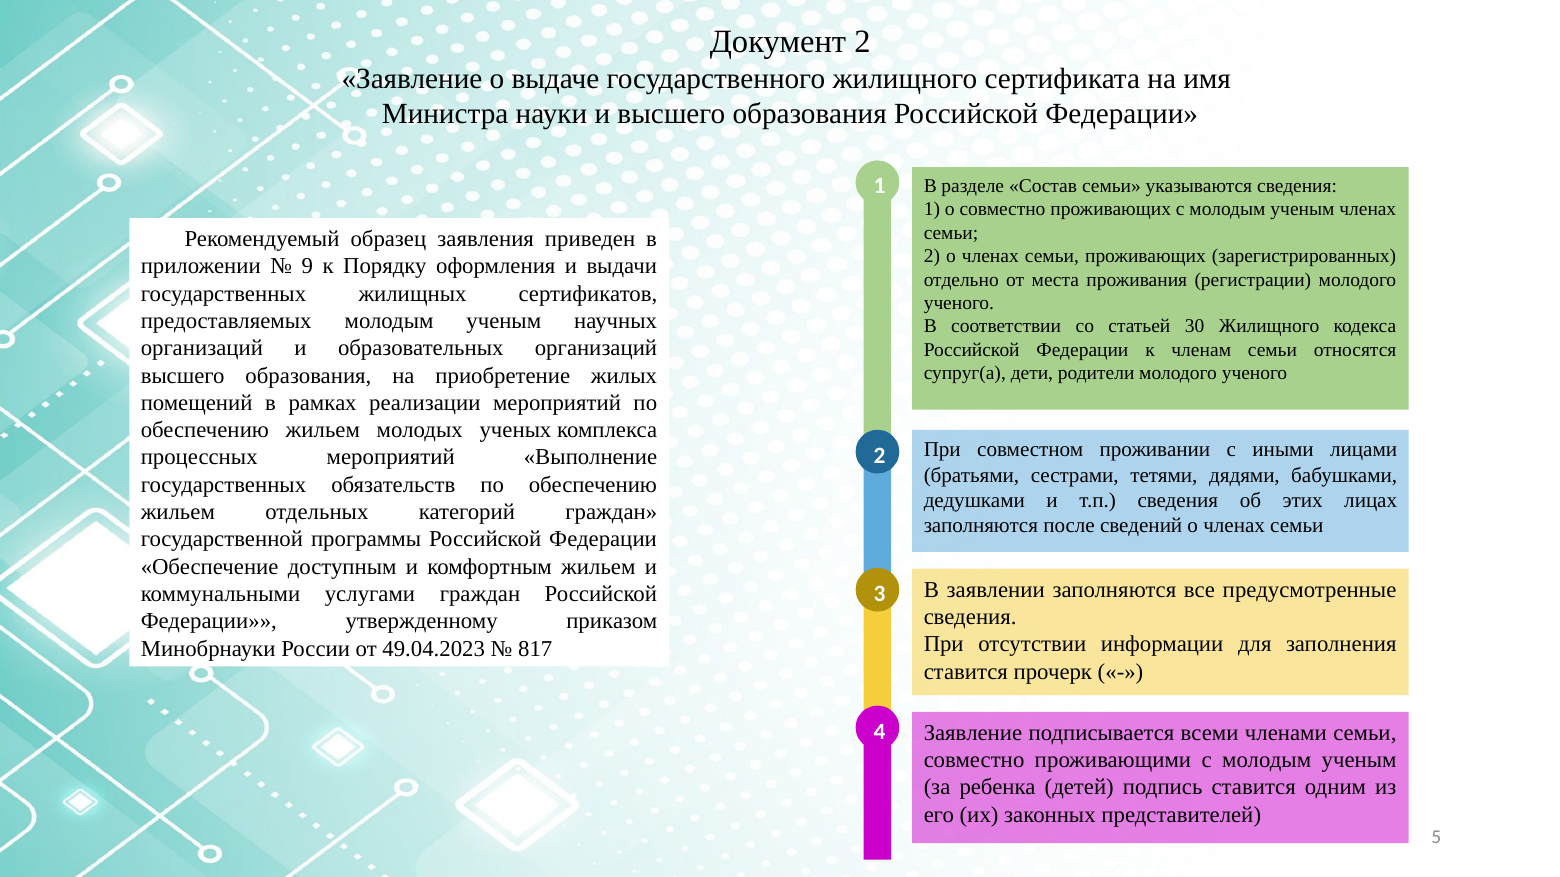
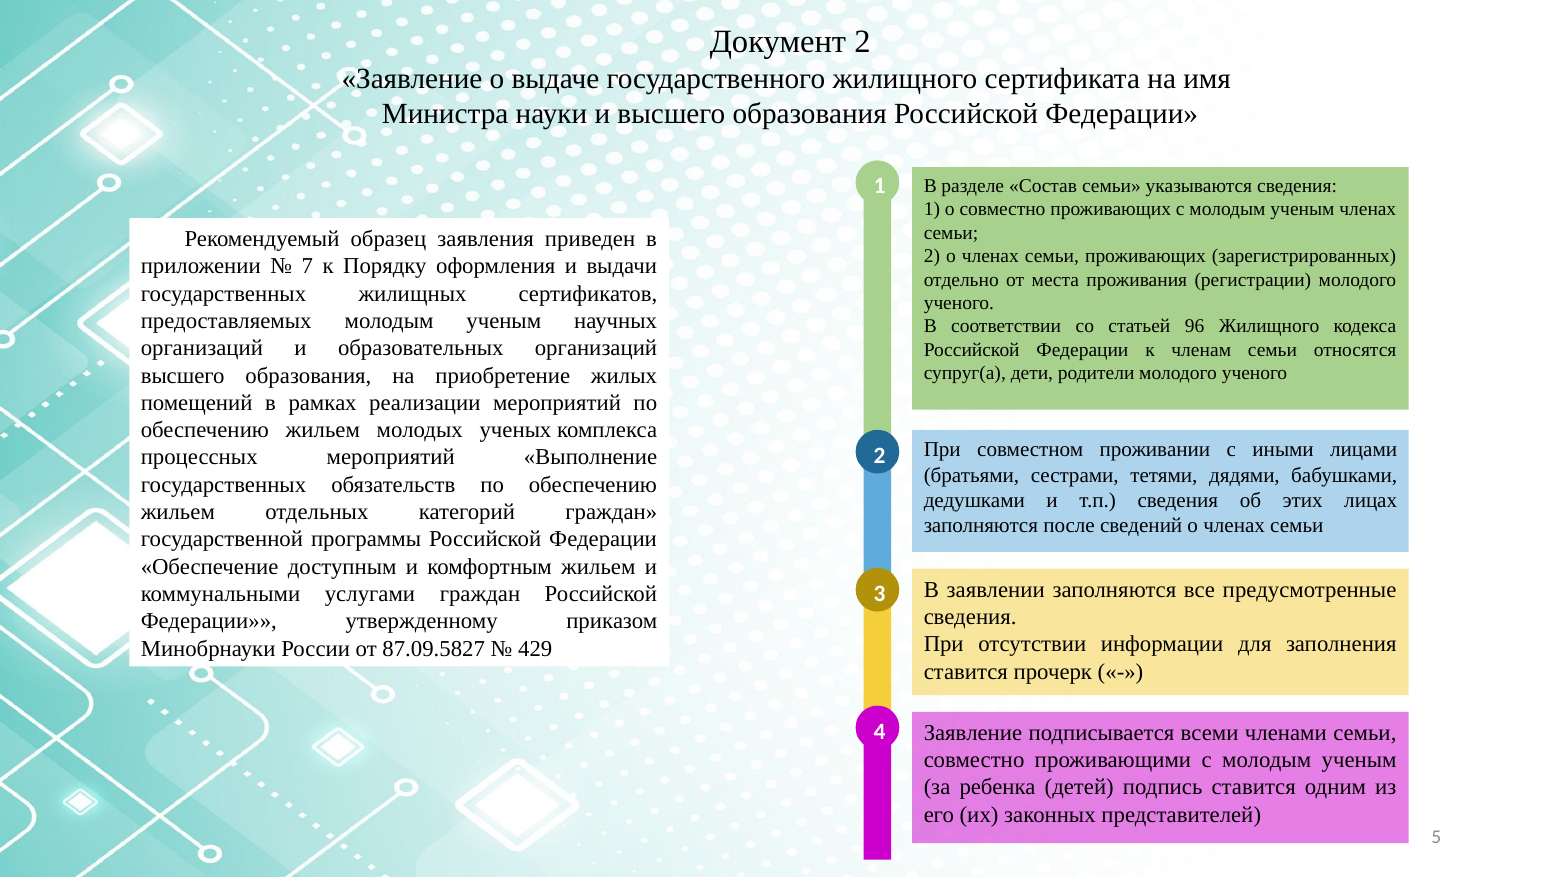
9: 9 -> 7 (307, 267)
30: 30 -> 96 (1195, 327)
49.04.2023: 49.04.2023 -> 87.09.5827 (434, 649)
817: 817 -> 429 (535, 649)
